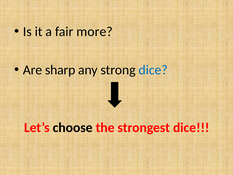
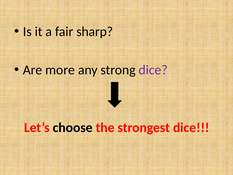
more: more -> sharp (95, 32)
sharp: sharp -> more (60, 70)
dice colour: blue -> purple (153, 70)
